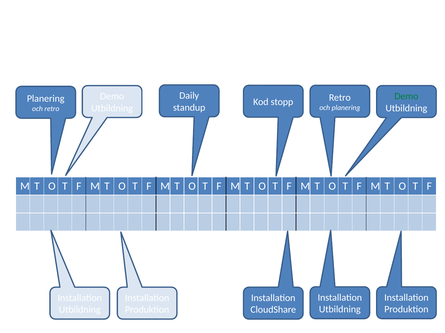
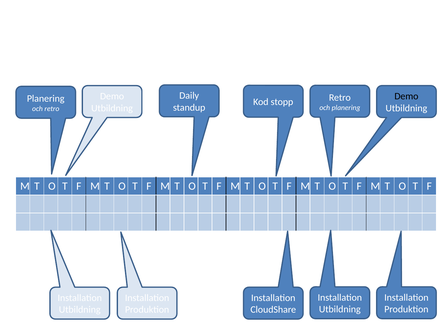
Demo colour: green -> black (406, 97)
